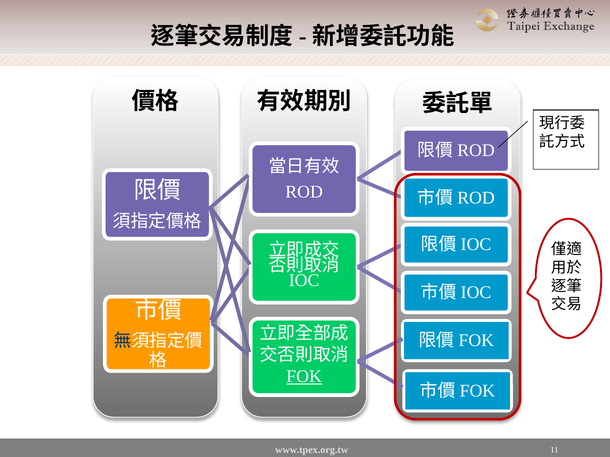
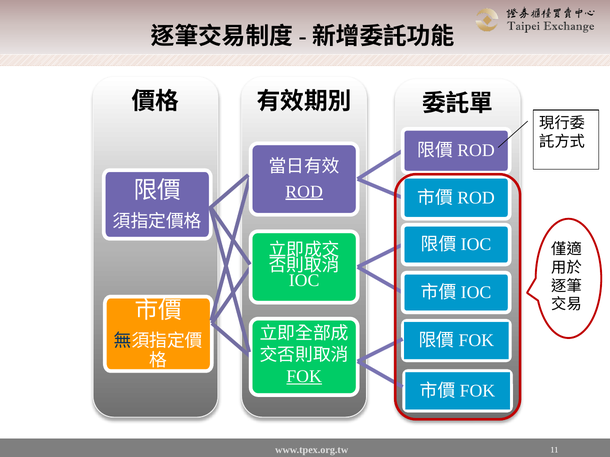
ROD underline: none -> present (304, 192)
